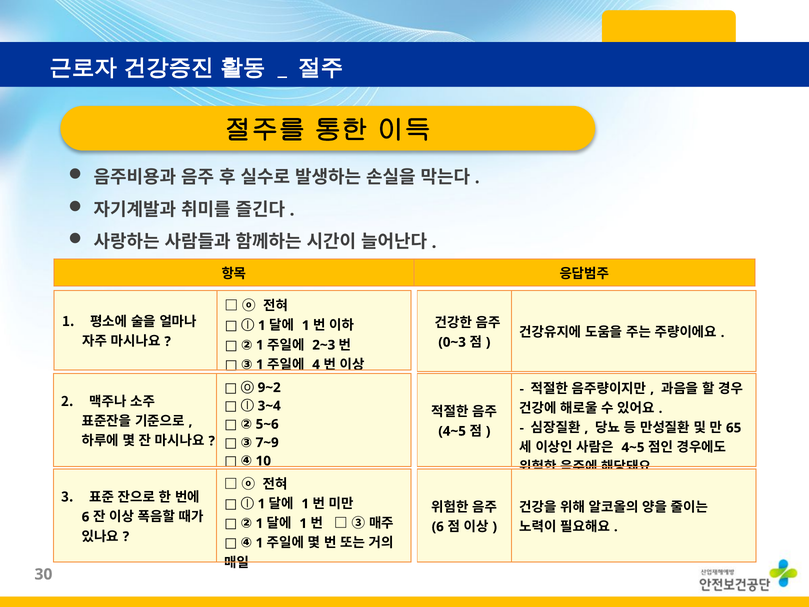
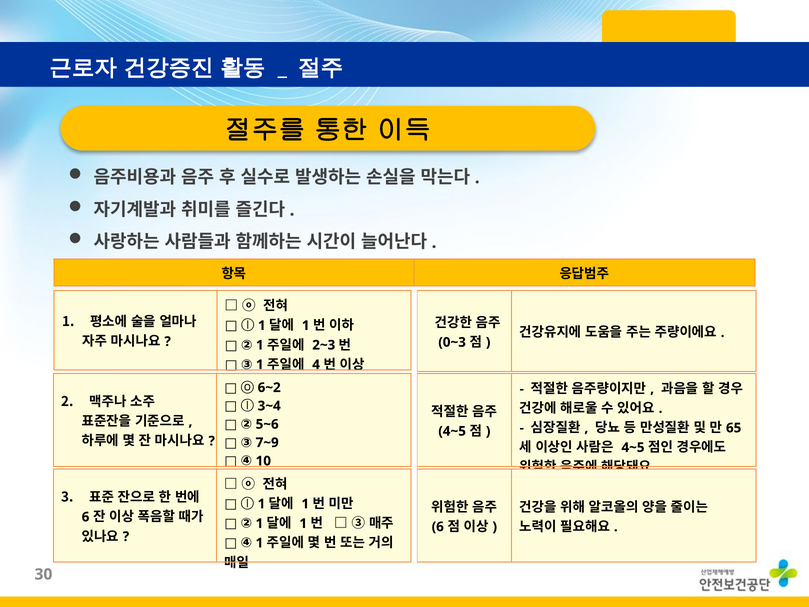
9~2: 9~2 -> 6~2 (269, 387)
